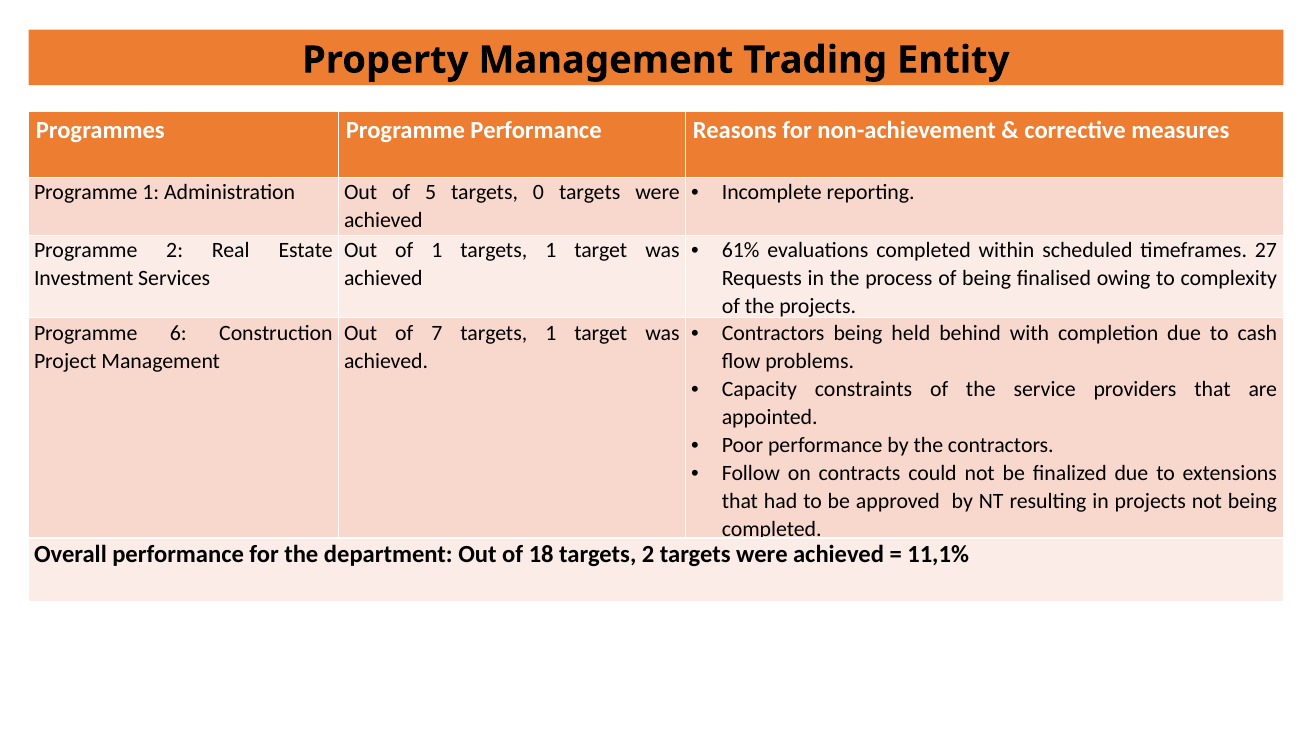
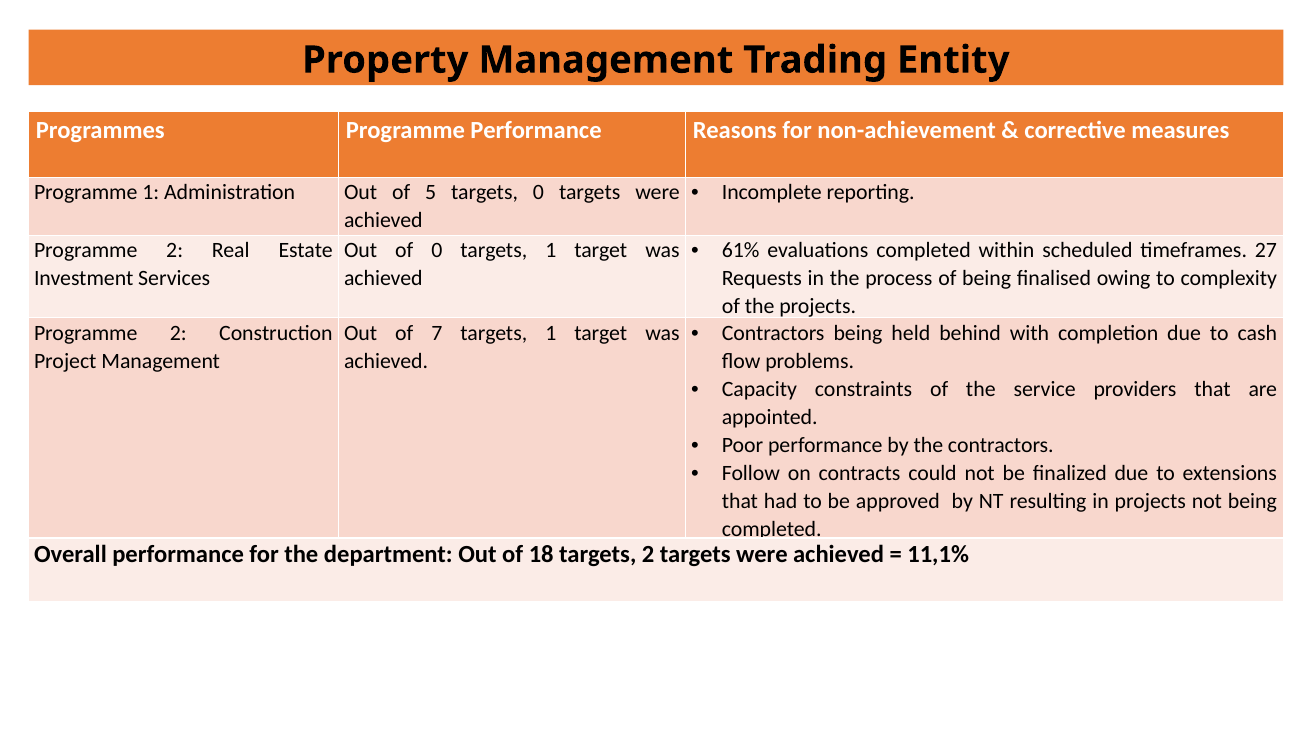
of 1: 1 -> 0 (437, 250)
6: 6 -> 2 (178, 333)
